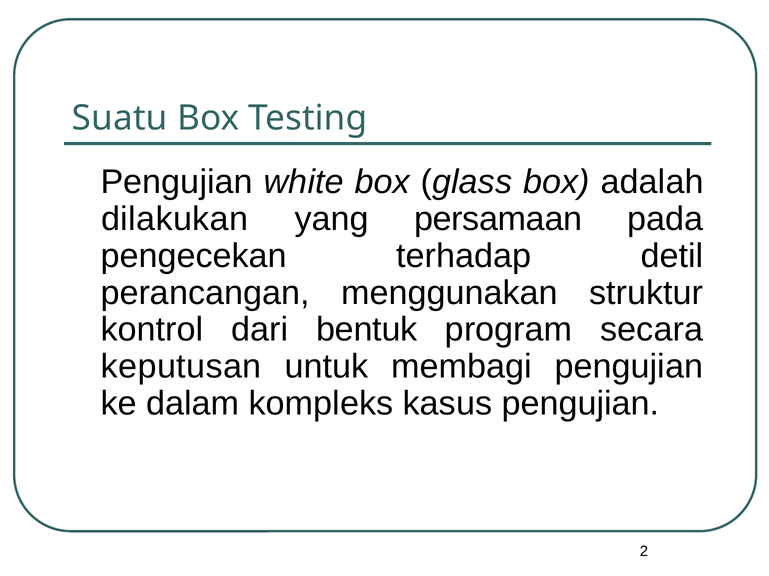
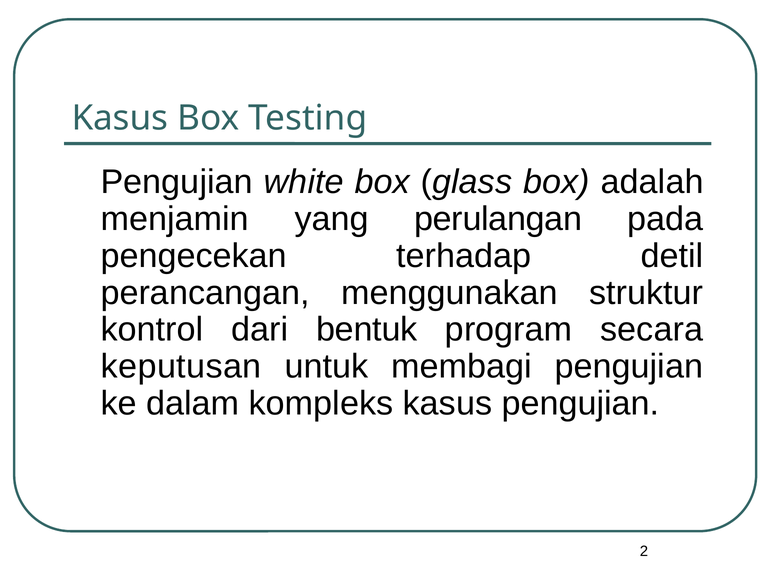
Suatu: Suatu -> Kasus (120, 118)
dilakukan: dilakukan -> menjamin (175, 219)
persamaan: persamaan -> perulangan (498, 219)
